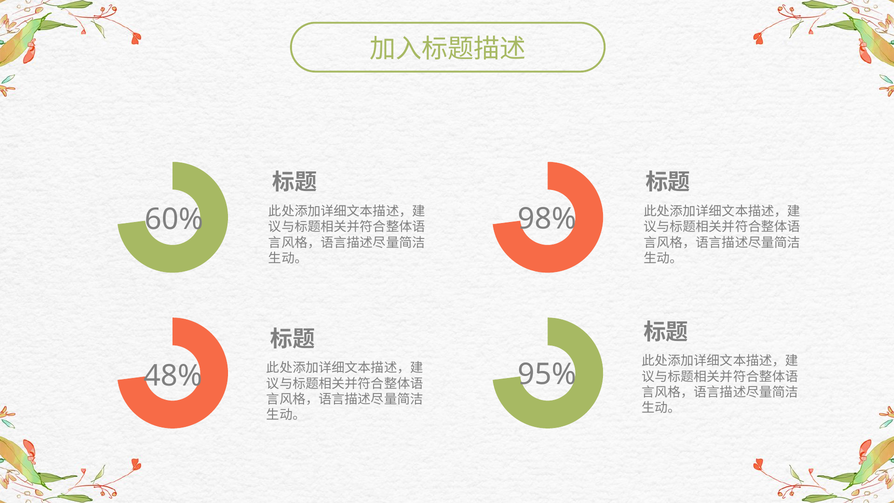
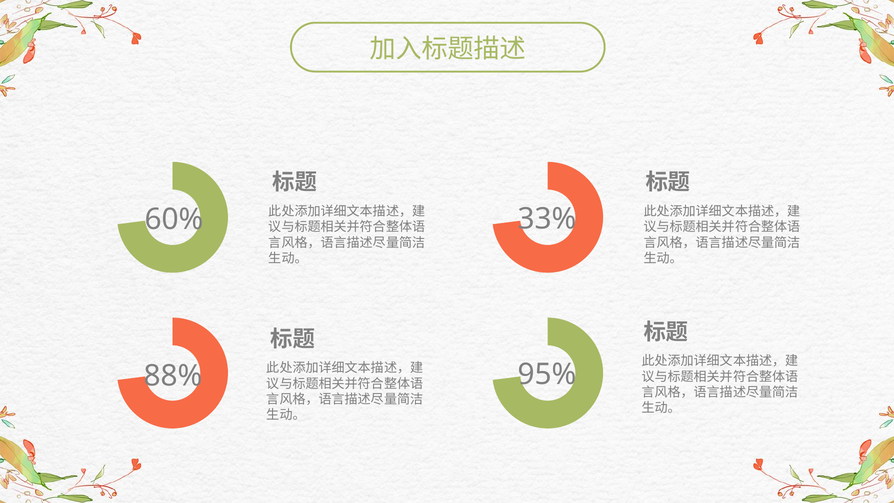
98%: 98% -> 33% (547, 219)
48%: 48% -> 88% (173, 376)
